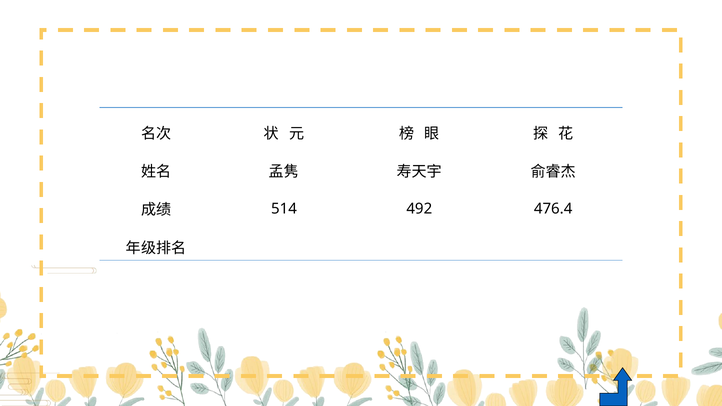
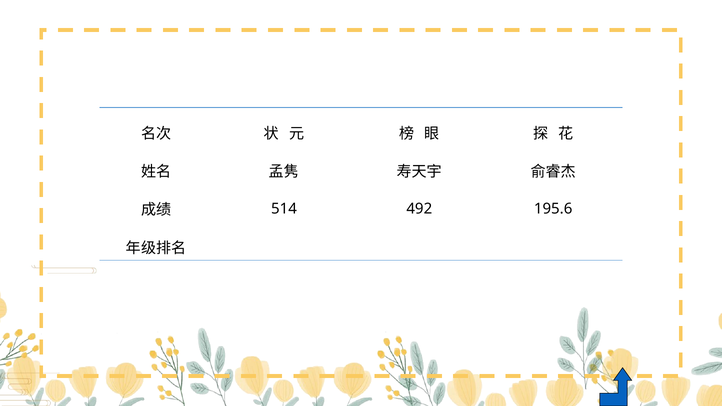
476.4: 476.4 -> 195.6 (553, 209)
